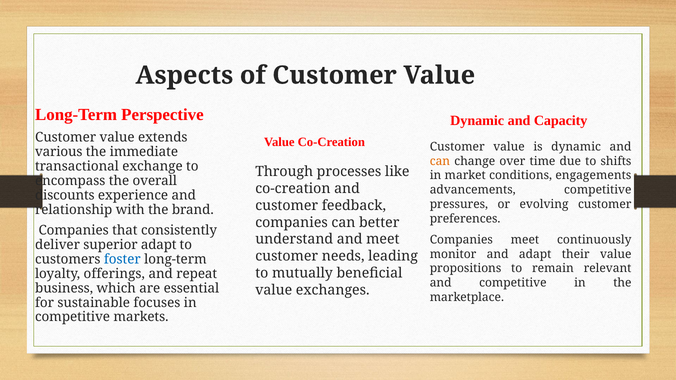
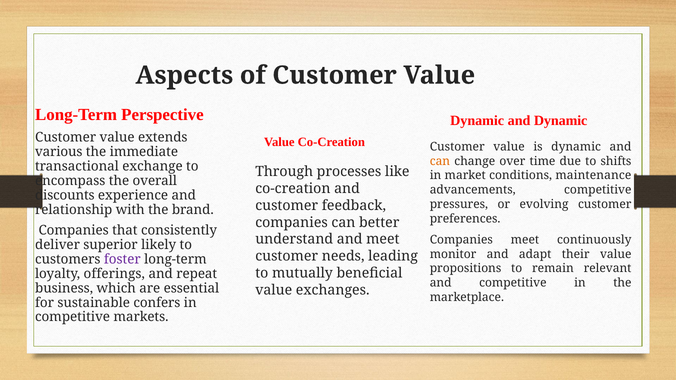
and Capacity: Capacity -> Dynamic (561, 121)
engagements: engagements -> maintenance (593, 176)
superior adapt: adapt -> likely (159, 245)
foster colour: blue -> purple (122, 259)
focuses: focuses -> confers (157, 303)
